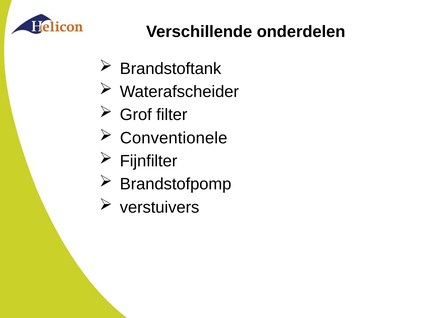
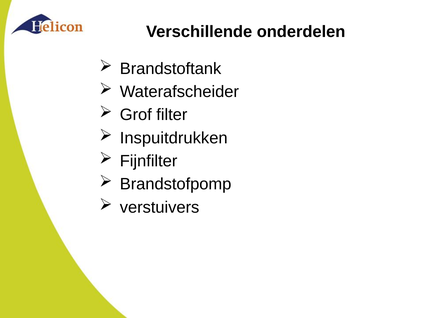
Conventionele: Conventionele -> Inspuitdrukken (174, 138)
